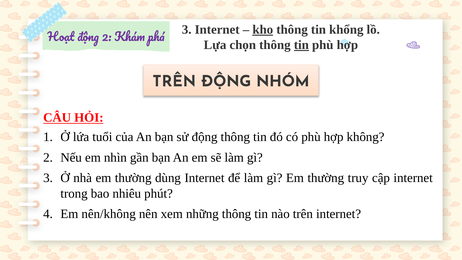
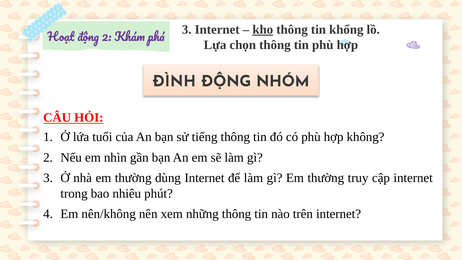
tin underline: present -> none (301, 45)
TRÊN: TRÊN -> ĐÌNH (174, 81)
sử động: động -> tiếng (205, 137)
